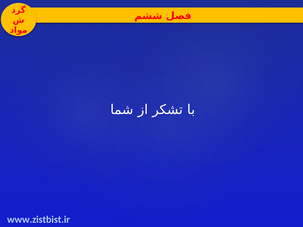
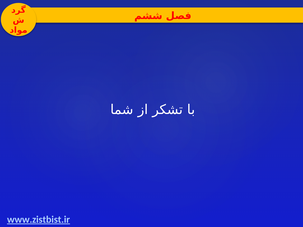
www.zistbist.ir underline: none -> present (39, 220)
